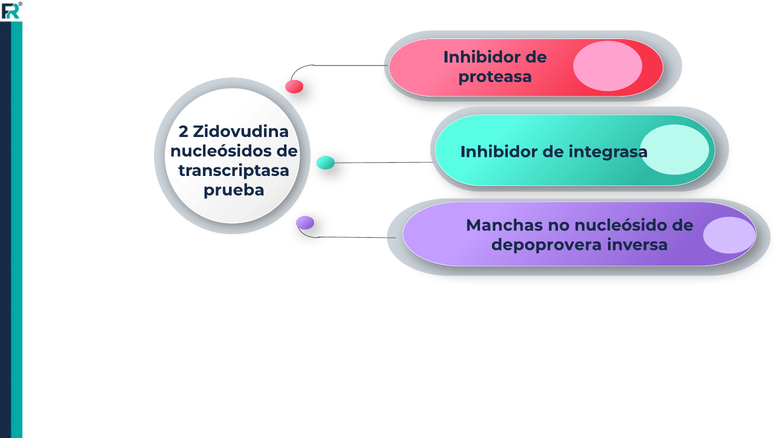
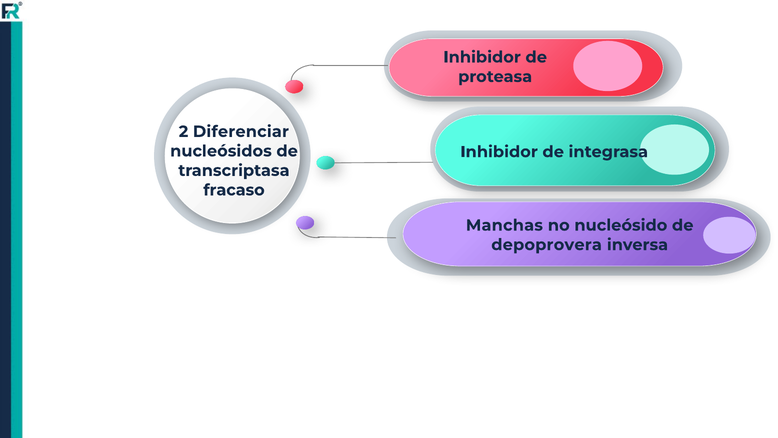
Zidovudina: Zidovudina -> Diferenciar (241, 131)
prueba: prueba -> fracaso (234, 190)
